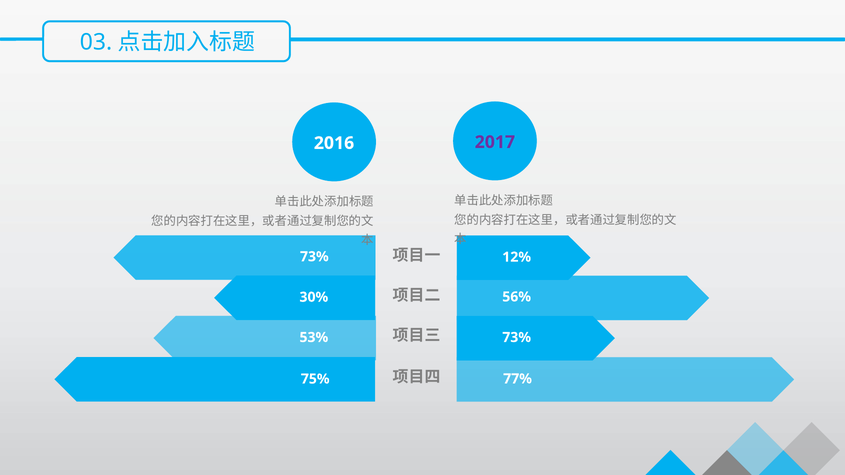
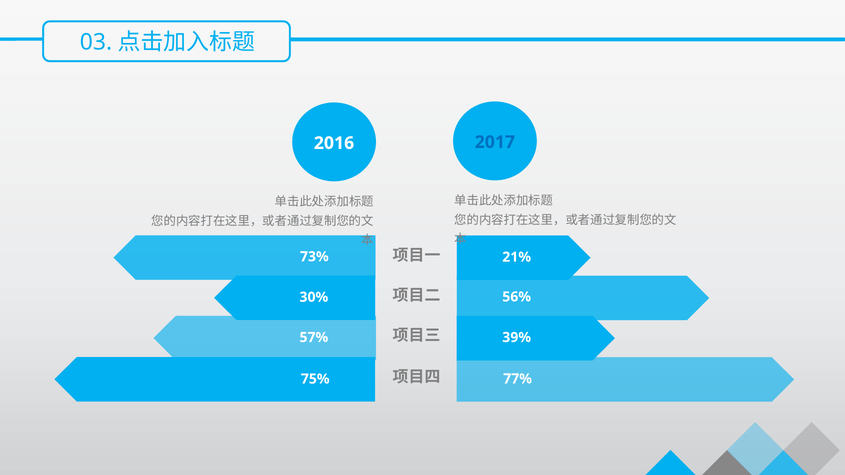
2017 colour: purple -> blue (495, 142)
12%: 12% -> 21% (517, 257)
53%: 53% -> 57% (314, 338)
73%: 73% -> 39% (517, 338)
